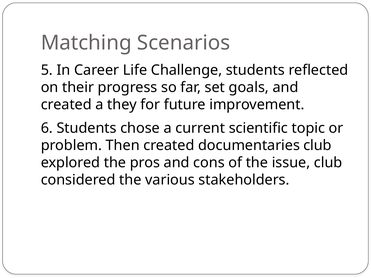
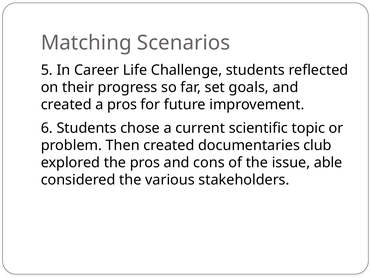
a they: they -> pros (122, 105)
issue club: club -> able (328, 163)
